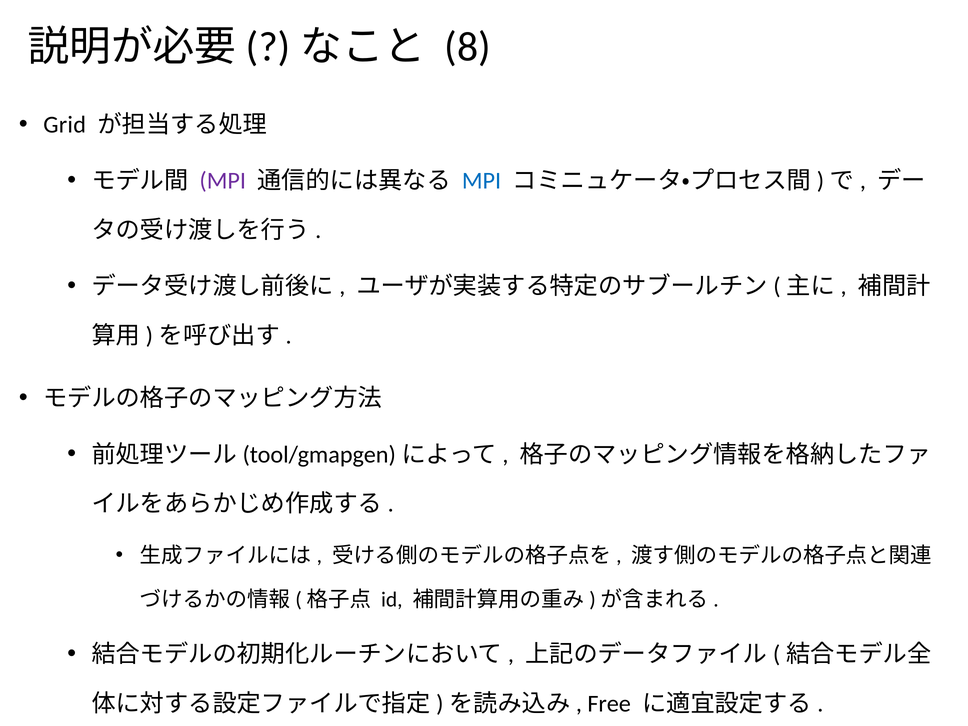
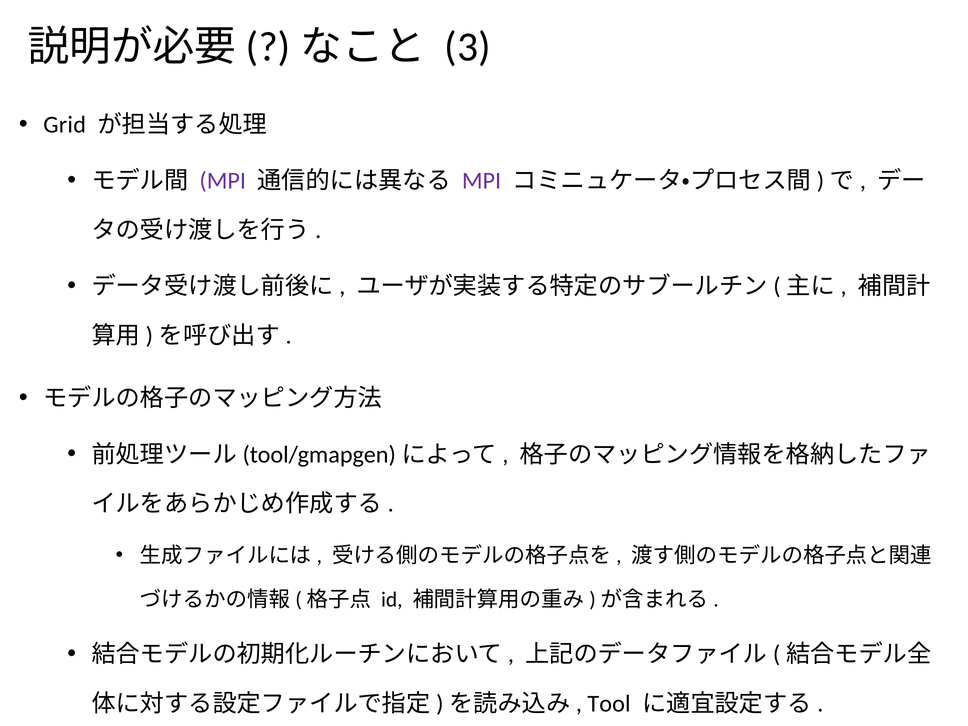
8: 8 -> 3 (468, 47)
MPI colour: blue -> purple (482, 181)
Free: Free -> Tool (609, 704)
